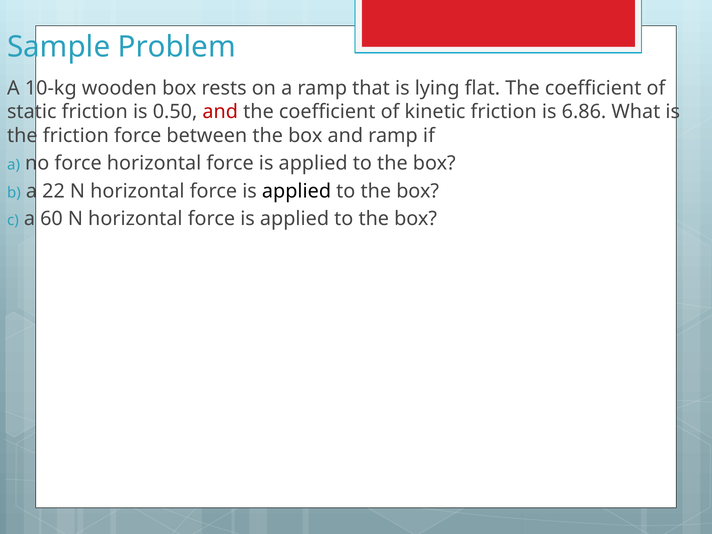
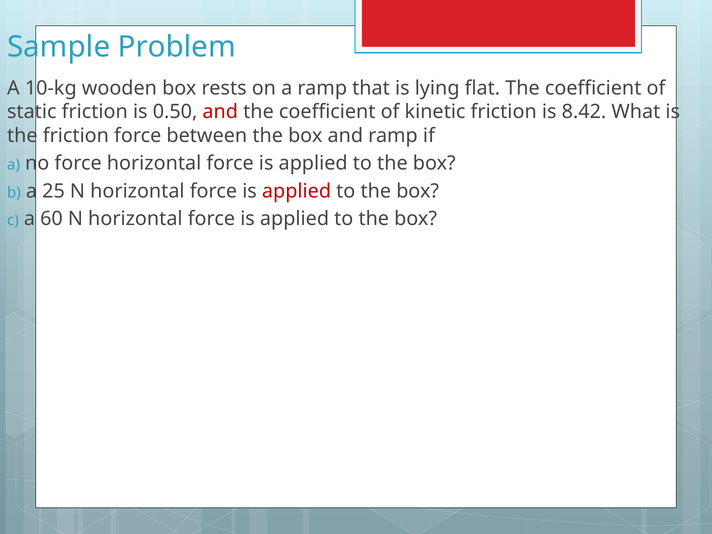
6.86: 6.86 -> 8.42 (584, 112)
22: 22 -> 25 (54, 191)
applied colour: black -> red (297, 191)
